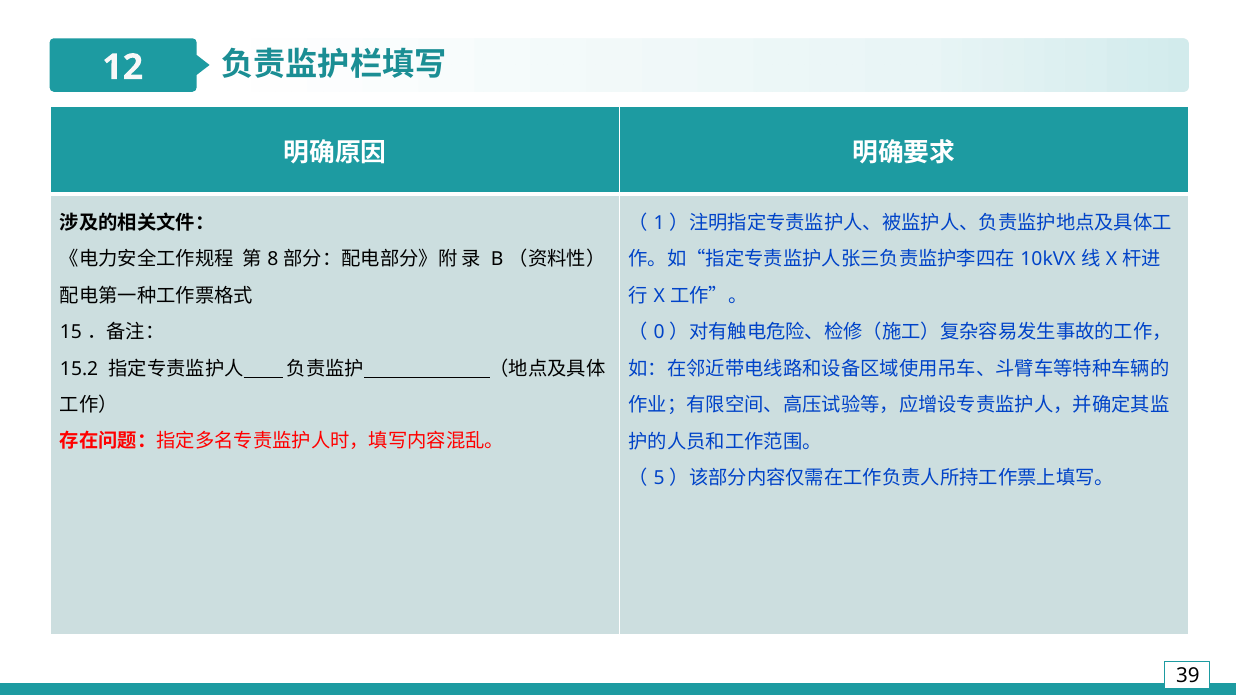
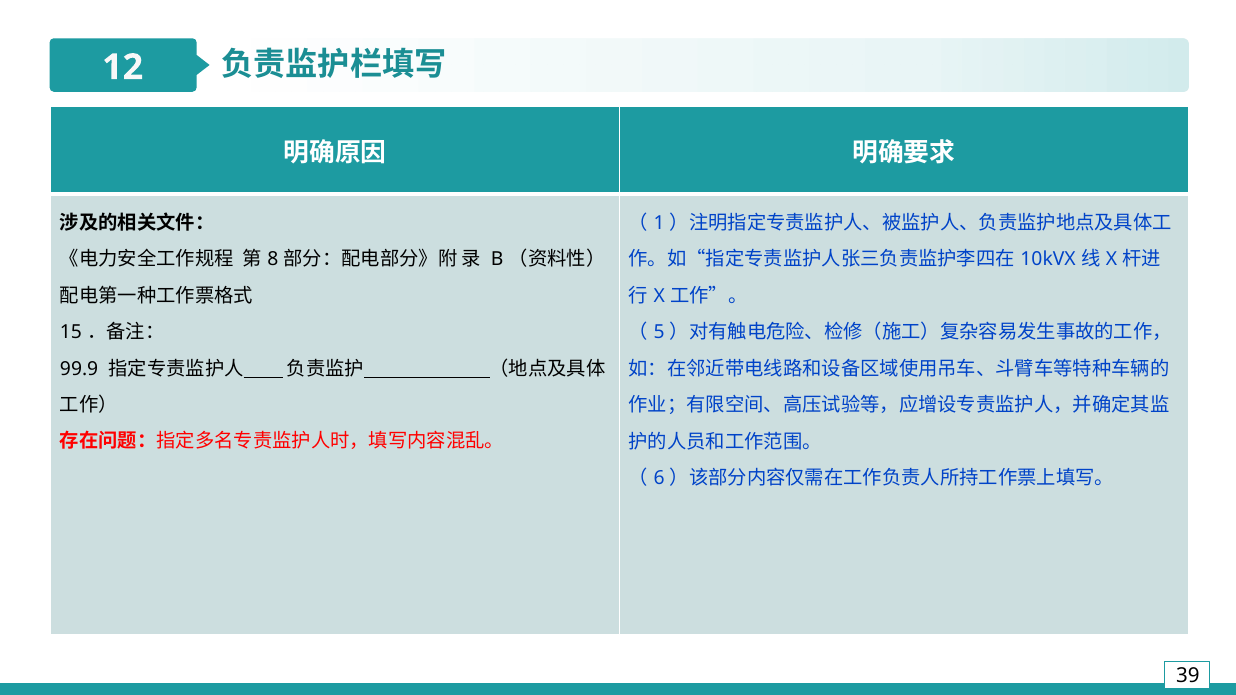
0: 0 -> 5 (659, 333)
15.2: 15.2 -> 99.9 (79, 369)
5: 5 -> 6 (659, 478)
